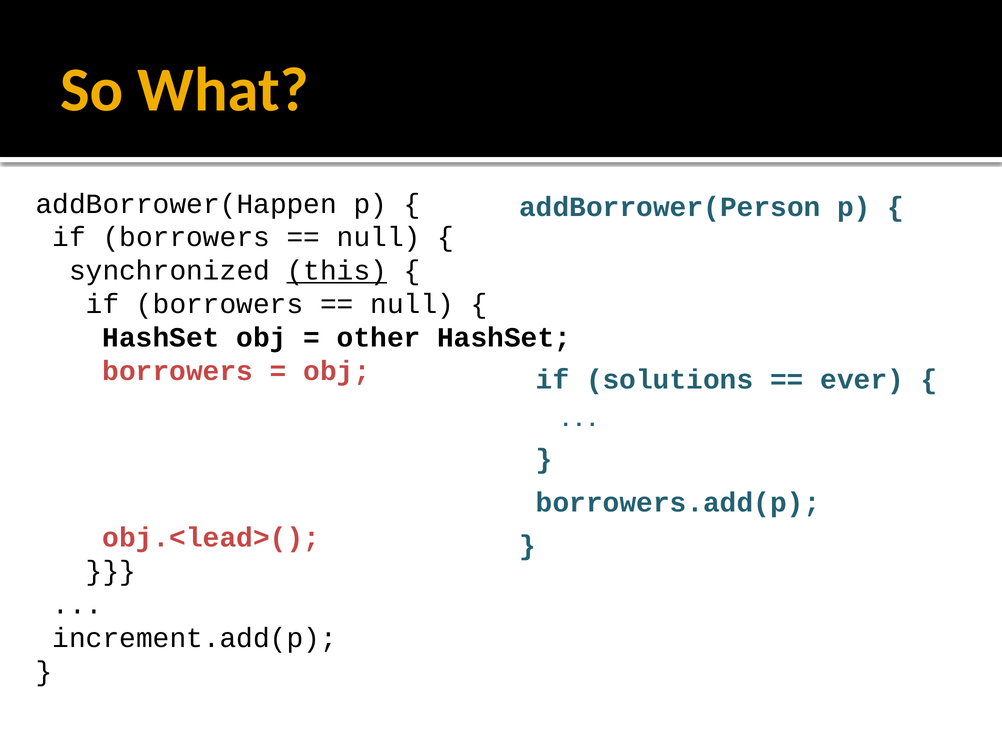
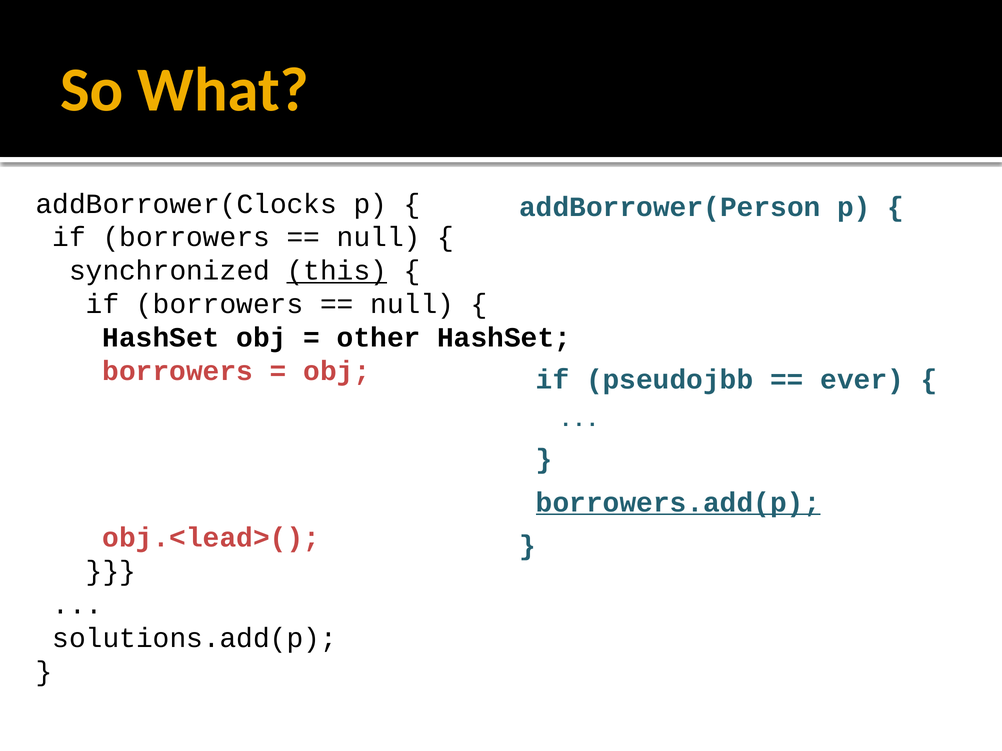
addBorrower(Happen: addBorrower(Happen -> addBorrower(Clocks (186, 204)
solutions: solutions -> pseudojbb (670, 380)
borrowers.add(p underline: none -> present (678, 503)
increment.add(p: increment.add(p -> solutions.add(p (195, 638)
